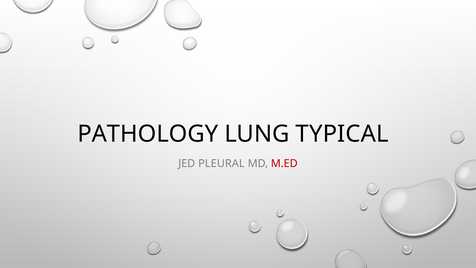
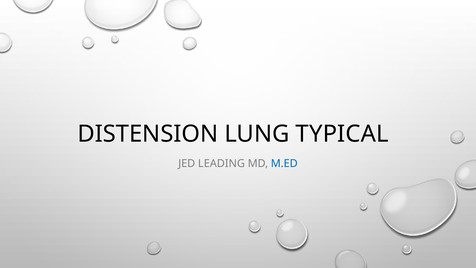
PATHOLOGY: PATHOLOGY -> DISTENSION (148, 134)
PLEURAL: PLEURAL -> LEADING (221, 163)
M.ED colour: red -> blue (284, 163)
